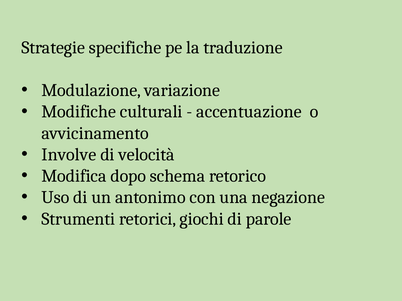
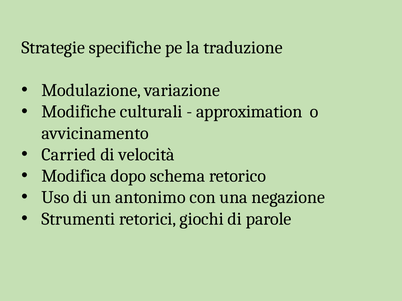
accentuazione: accentuazione -> approximation (249, 112)
Involve: Involve -> Carried (69, 155)
